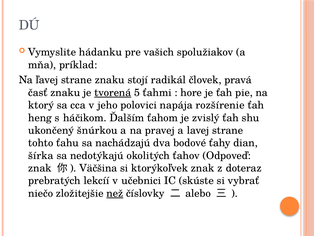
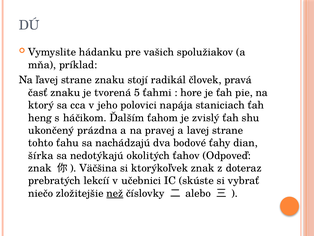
tvorená underline: present -> none (113, 92)
rozšírenie: rozšírenie -> staniciach (220, 105)
šnúrkou: šnúrkou -> prázdna (97, 130)
